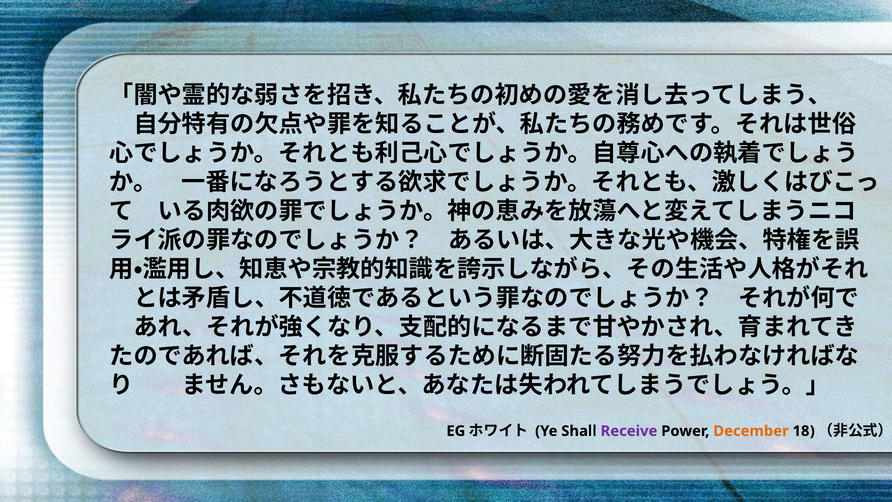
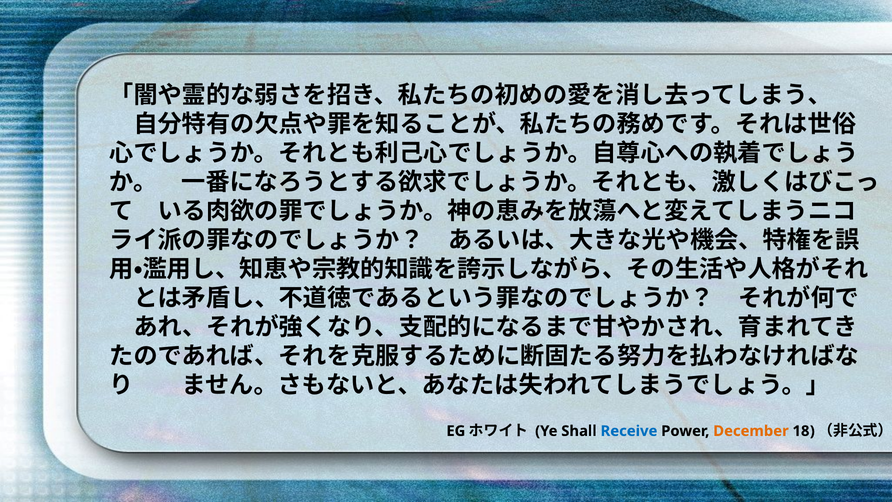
Receive colour: purple -> blue (629, 431)
